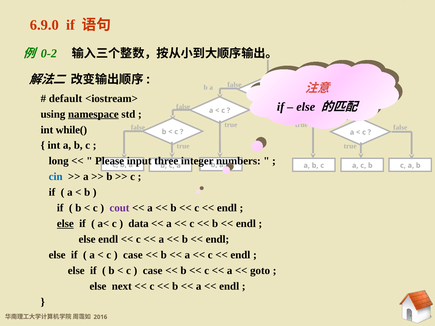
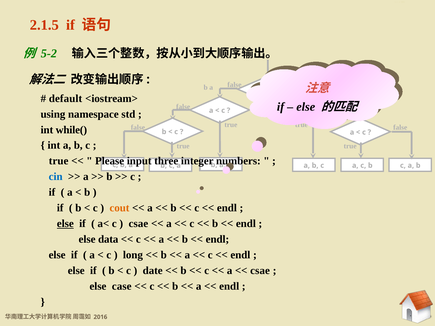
6.9.0: 6.9.0 -> 2.1.5 (44, 25)
0-2: 0-2 -> 5-2 (49, 53)
namespace underline: present -> none (93, 114)
long: long -> true (59, 161)
cout colour: purple -> orange (119, 208)
data: data -> csae (138, 224)
else endl: endl -> data (108, 239)
case: case -> long (133, 255)
case: case -> date (153, 271)
goto: goto -> csae (260, 271)
next: next -> case (122, 286)
